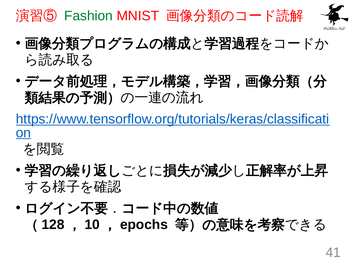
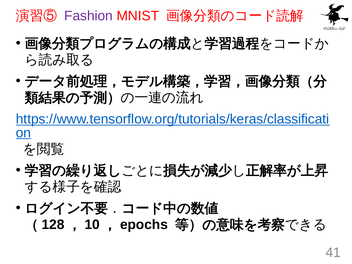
Fashion colour: green -> purple (89, 16)
